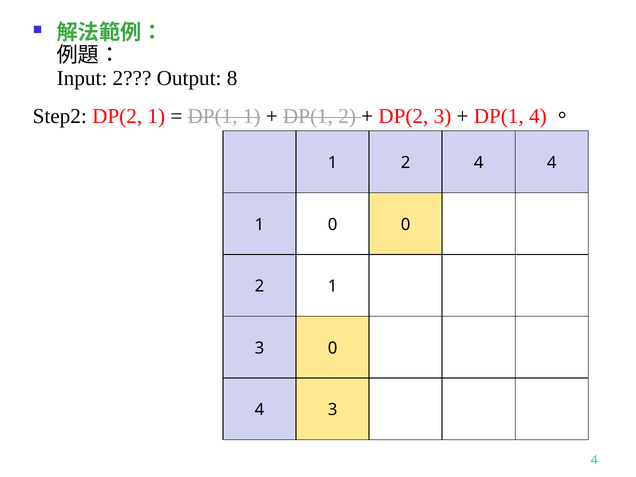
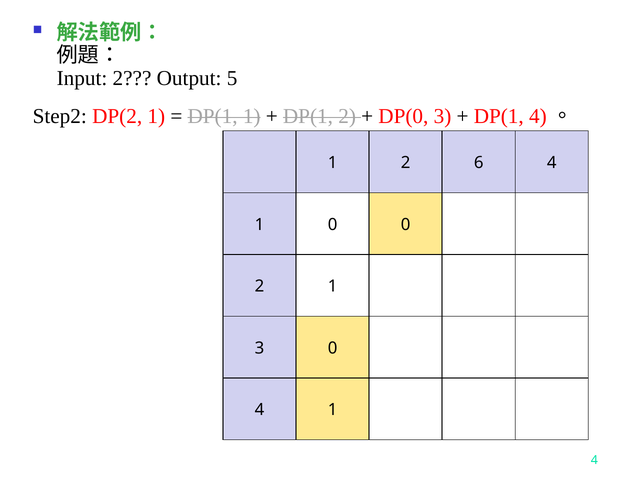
8: 8 -> 5 (232, 78)
DP(2: DP(2 -> DP(0 (403, 116)
2 4: 4 -> 6 (479, 163)
3: 3 -> 1 (333, 410)
